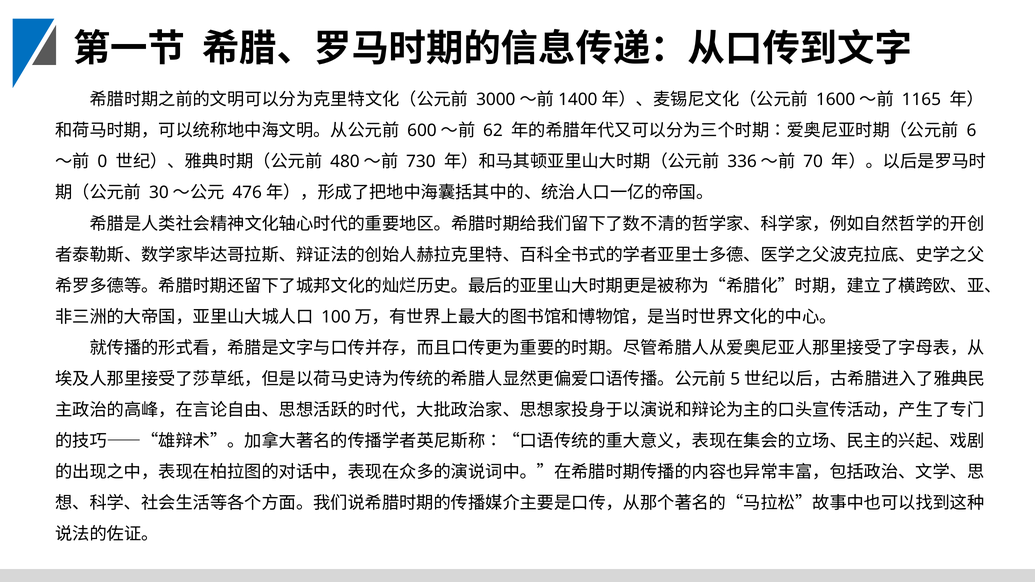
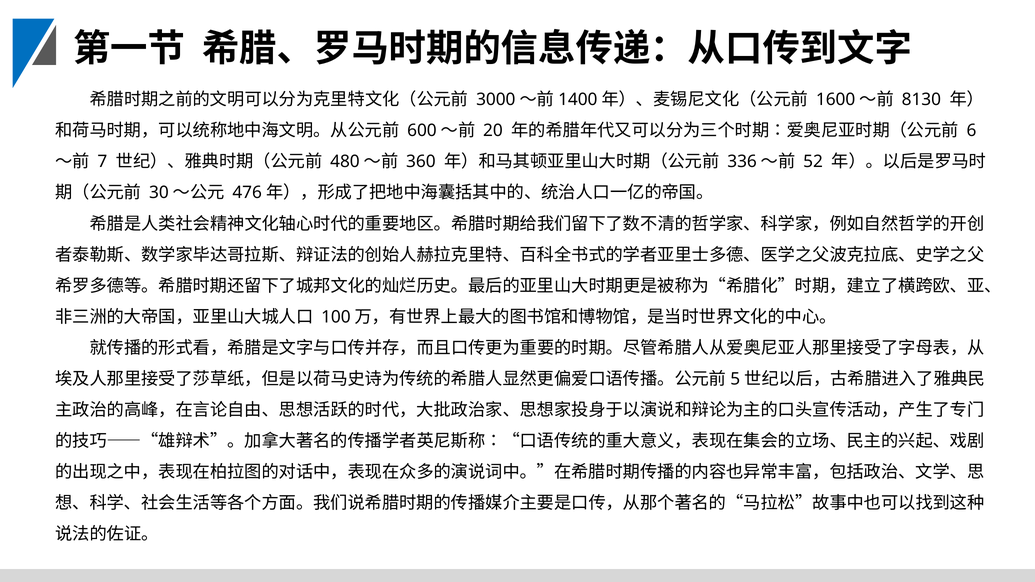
1165: 1165 -> 8130 (921, 100)
62: 62 -> 20 (493, 131)
0: 0 -> 7 (102, 162)
730: 730 -> 360 (421, 162)
70: 70 -> 52 (813, 162)
